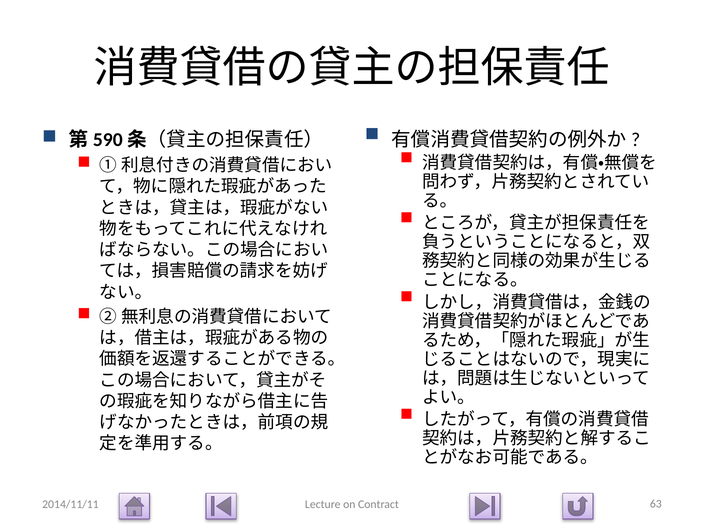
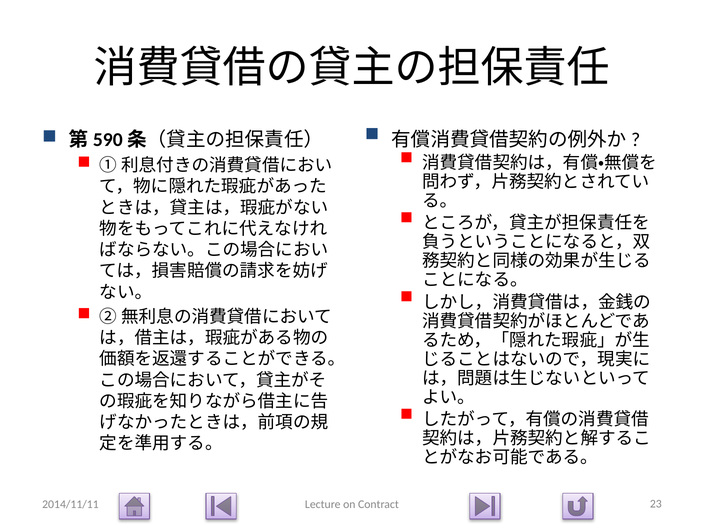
63: 63 -> 23 (656, 504)
